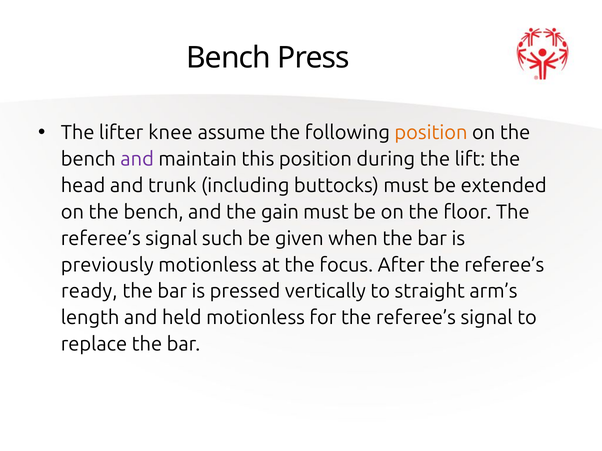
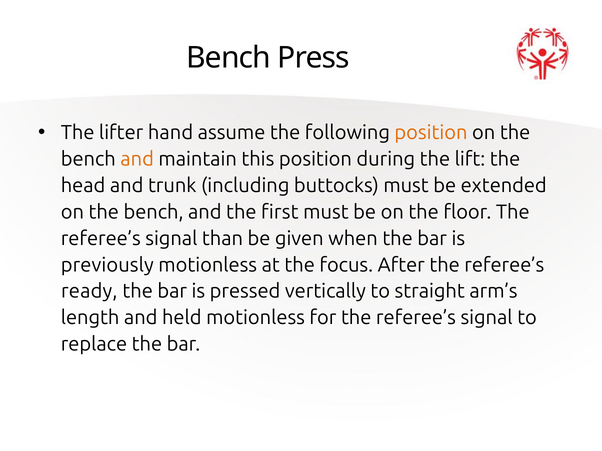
knee: knee -> hand (171, 133)
and colour: purple -> orange (137, 159)
gain: gain -> first (280, 212)
such: such -> than (223, 239)
